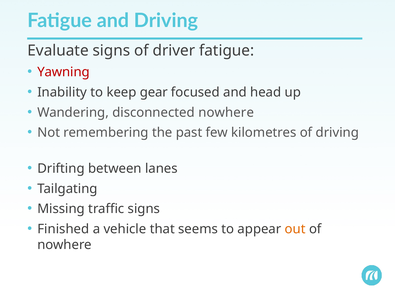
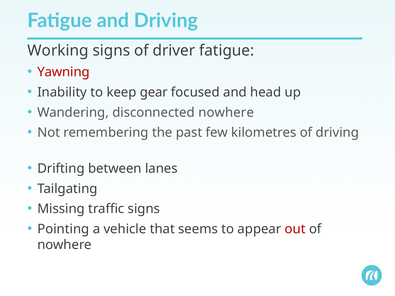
Evaluate: Evaluate -> Working (58, 51)
Finished: Finished -> Pointing (63, 229)
out colour: orange -> red (295, 229)
